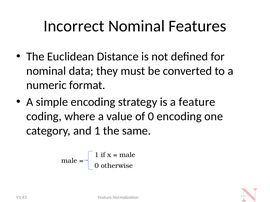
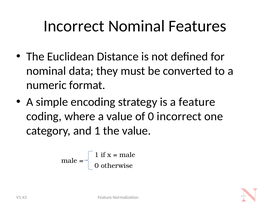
0 encoding: encoding -> incorrect (179, 117)
the same: same -> value (136, 131)
